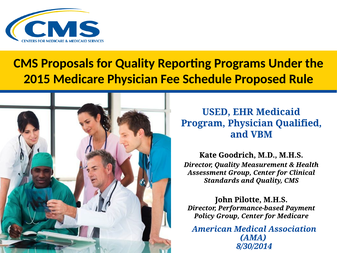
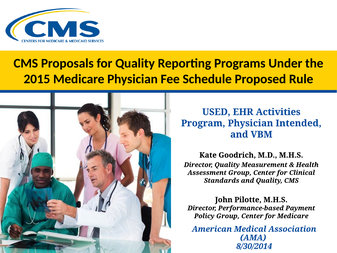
Medicaid: Medicaid -> Activities (278, 112)
Qualified: Qualified -> Intended (299, 123)
